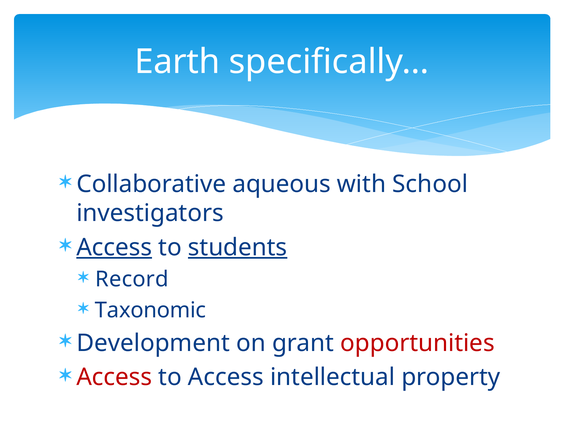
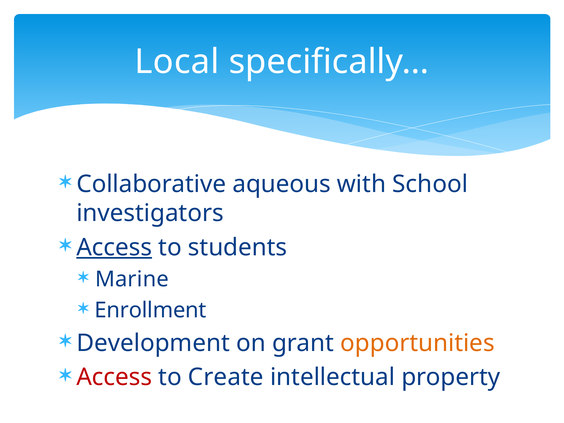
Earth: Earth -> Local (177, 62)
students underline: present -> none (238, 247)
Record: Record -> Marine (132, 279)
Taxonomic: Taxonomic -> Enrollment (151, 310)
opportunities colour: red -> orange (417, 343)
to Access: Access -> Create (226, 377)
